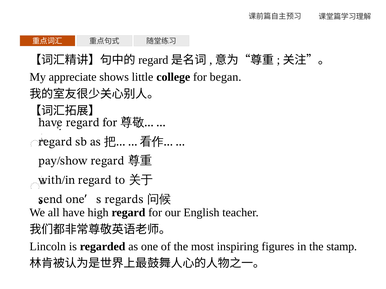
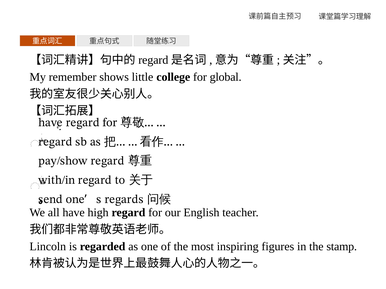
appreciate: appreciate -> remember (73, 77)
began: began -> global (226, 77)
